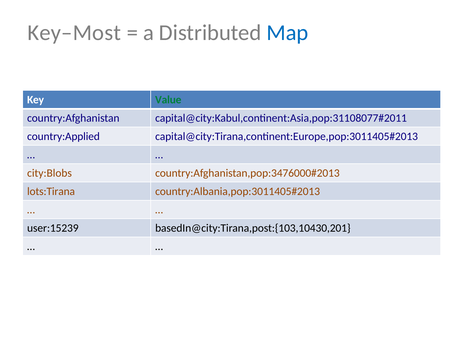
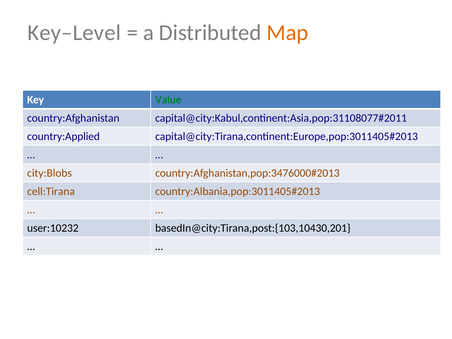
Key–Most: Key–Most -> Key–Level (74, 33)
Map colour: blue -> orange (287, 33)
lots:Tirana: lots:Tirana -> cell:Tirana (51, 191)
user:15239: user:15239 -> user:10232 (53, 228)
